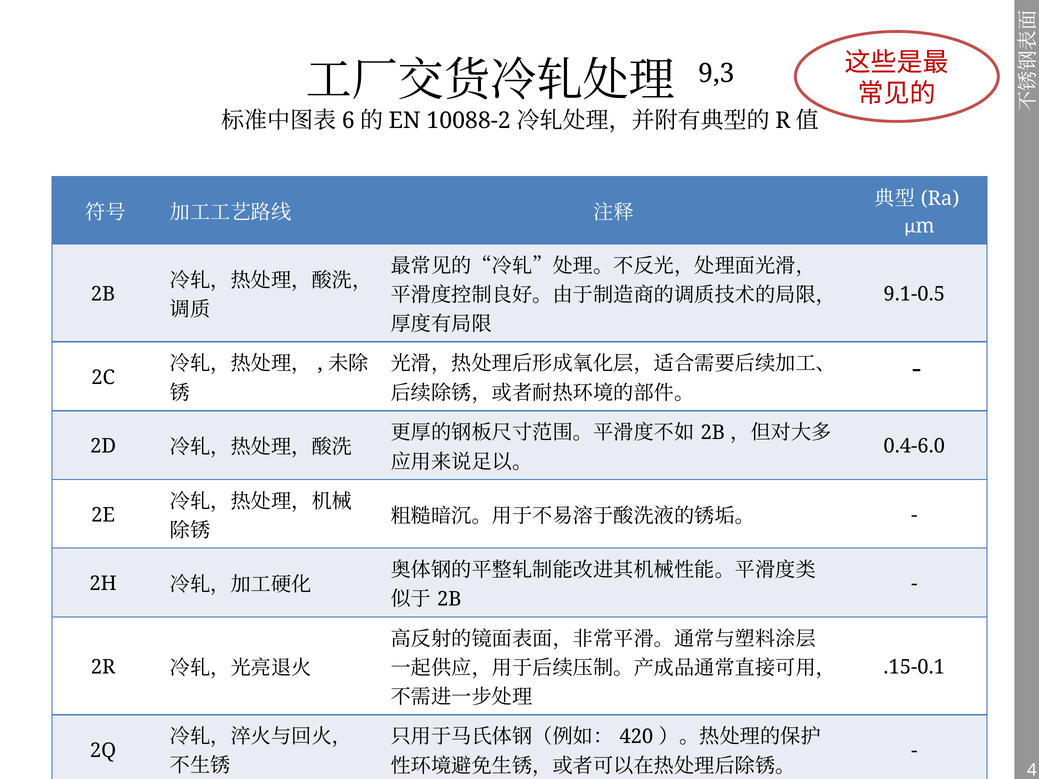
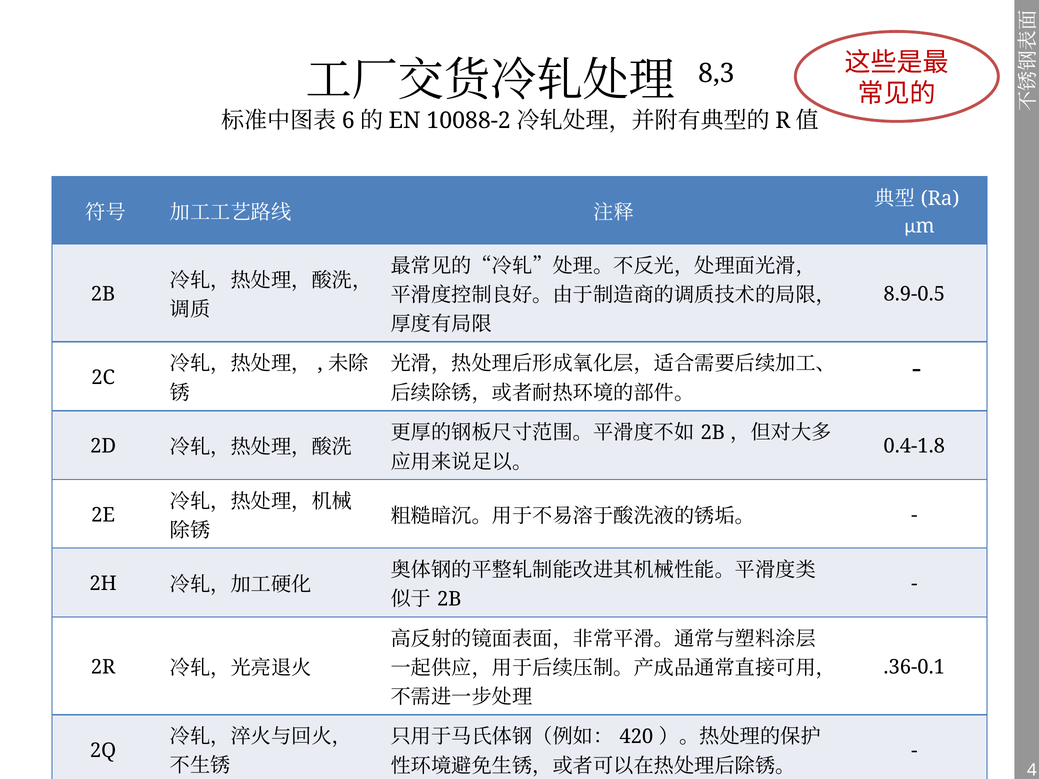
9,3: 9,3 -> 8,3 (716, 73)
9.1-0.5: 9.1-0.5 -> 8.9-0.5 (914, 294)
0.4-6.0: 0.4-6.0 -> 0.4-1.8 (914, 446)
.15-0.1: .15-0.1 -> .36-0.1 (914, 667)
